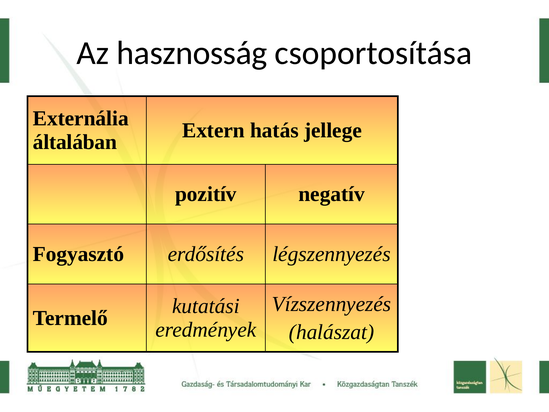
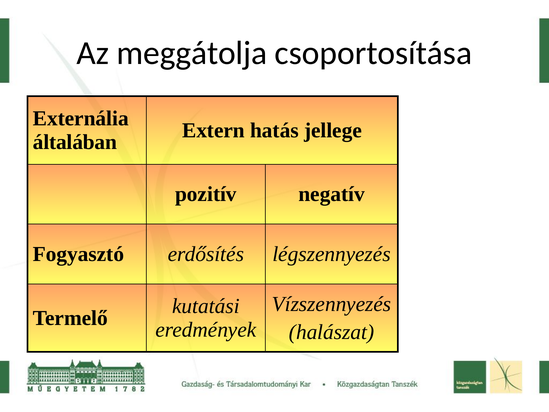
hasznosság: hasznosság -> meggátolja (192, 53)
